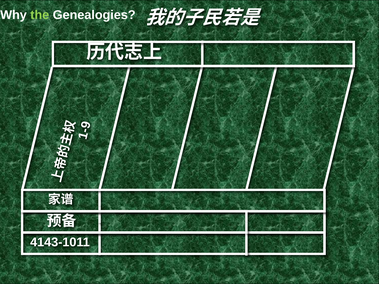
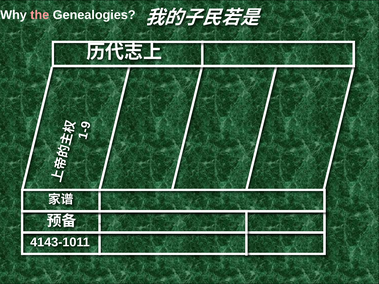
the colour: light green -> pink (40, 15)
